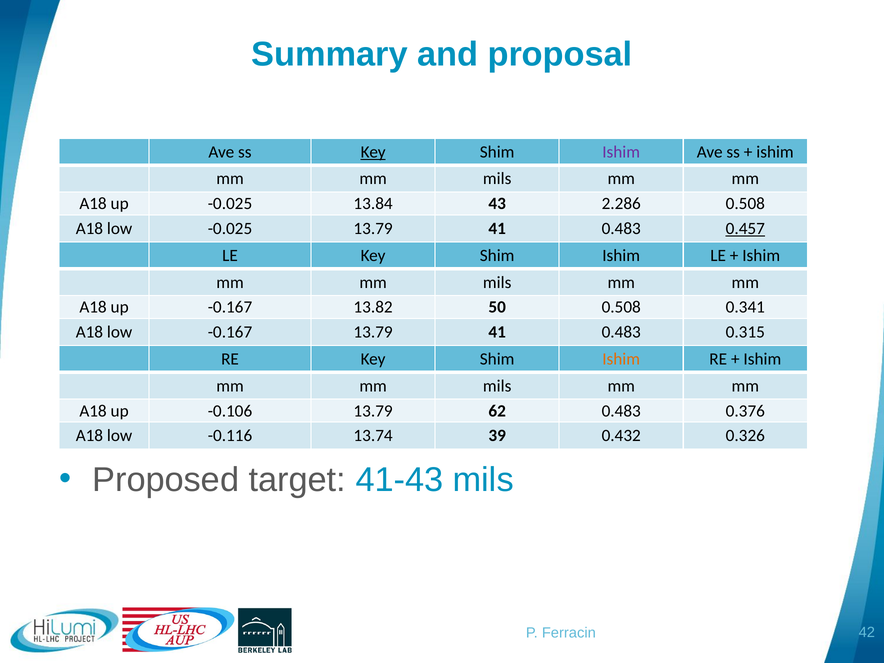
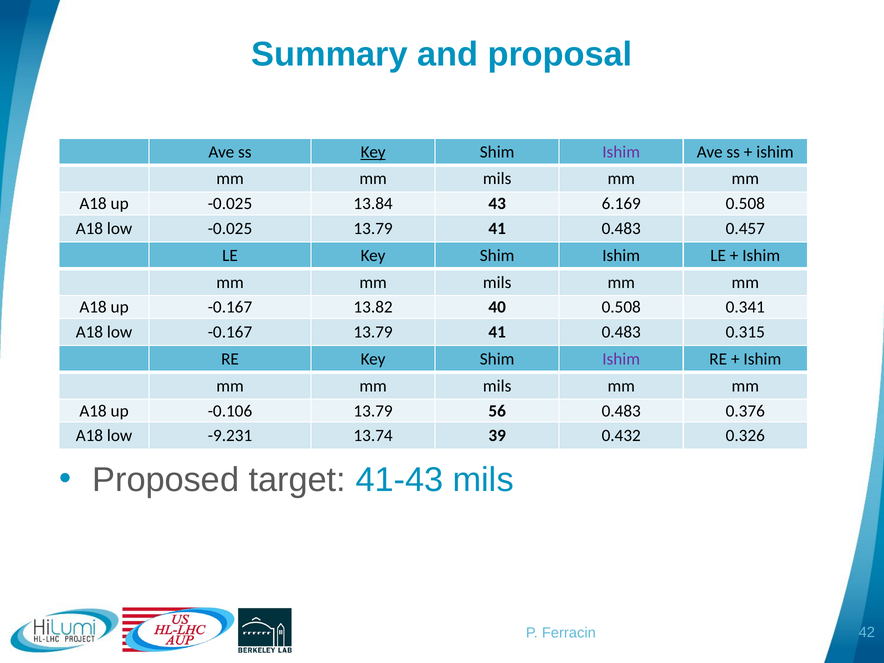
2.286: 2.286 -> 6.169 (621, 204)
0.457 underline: present -> none (745, 229)
50: 50 -> 40 (497, 307)
Ishim colour: orange -> purple (621, 359)
62: 62 -> 56 (497, 411)
-0.116: -0.116 -> -9.231 (230, 436)
